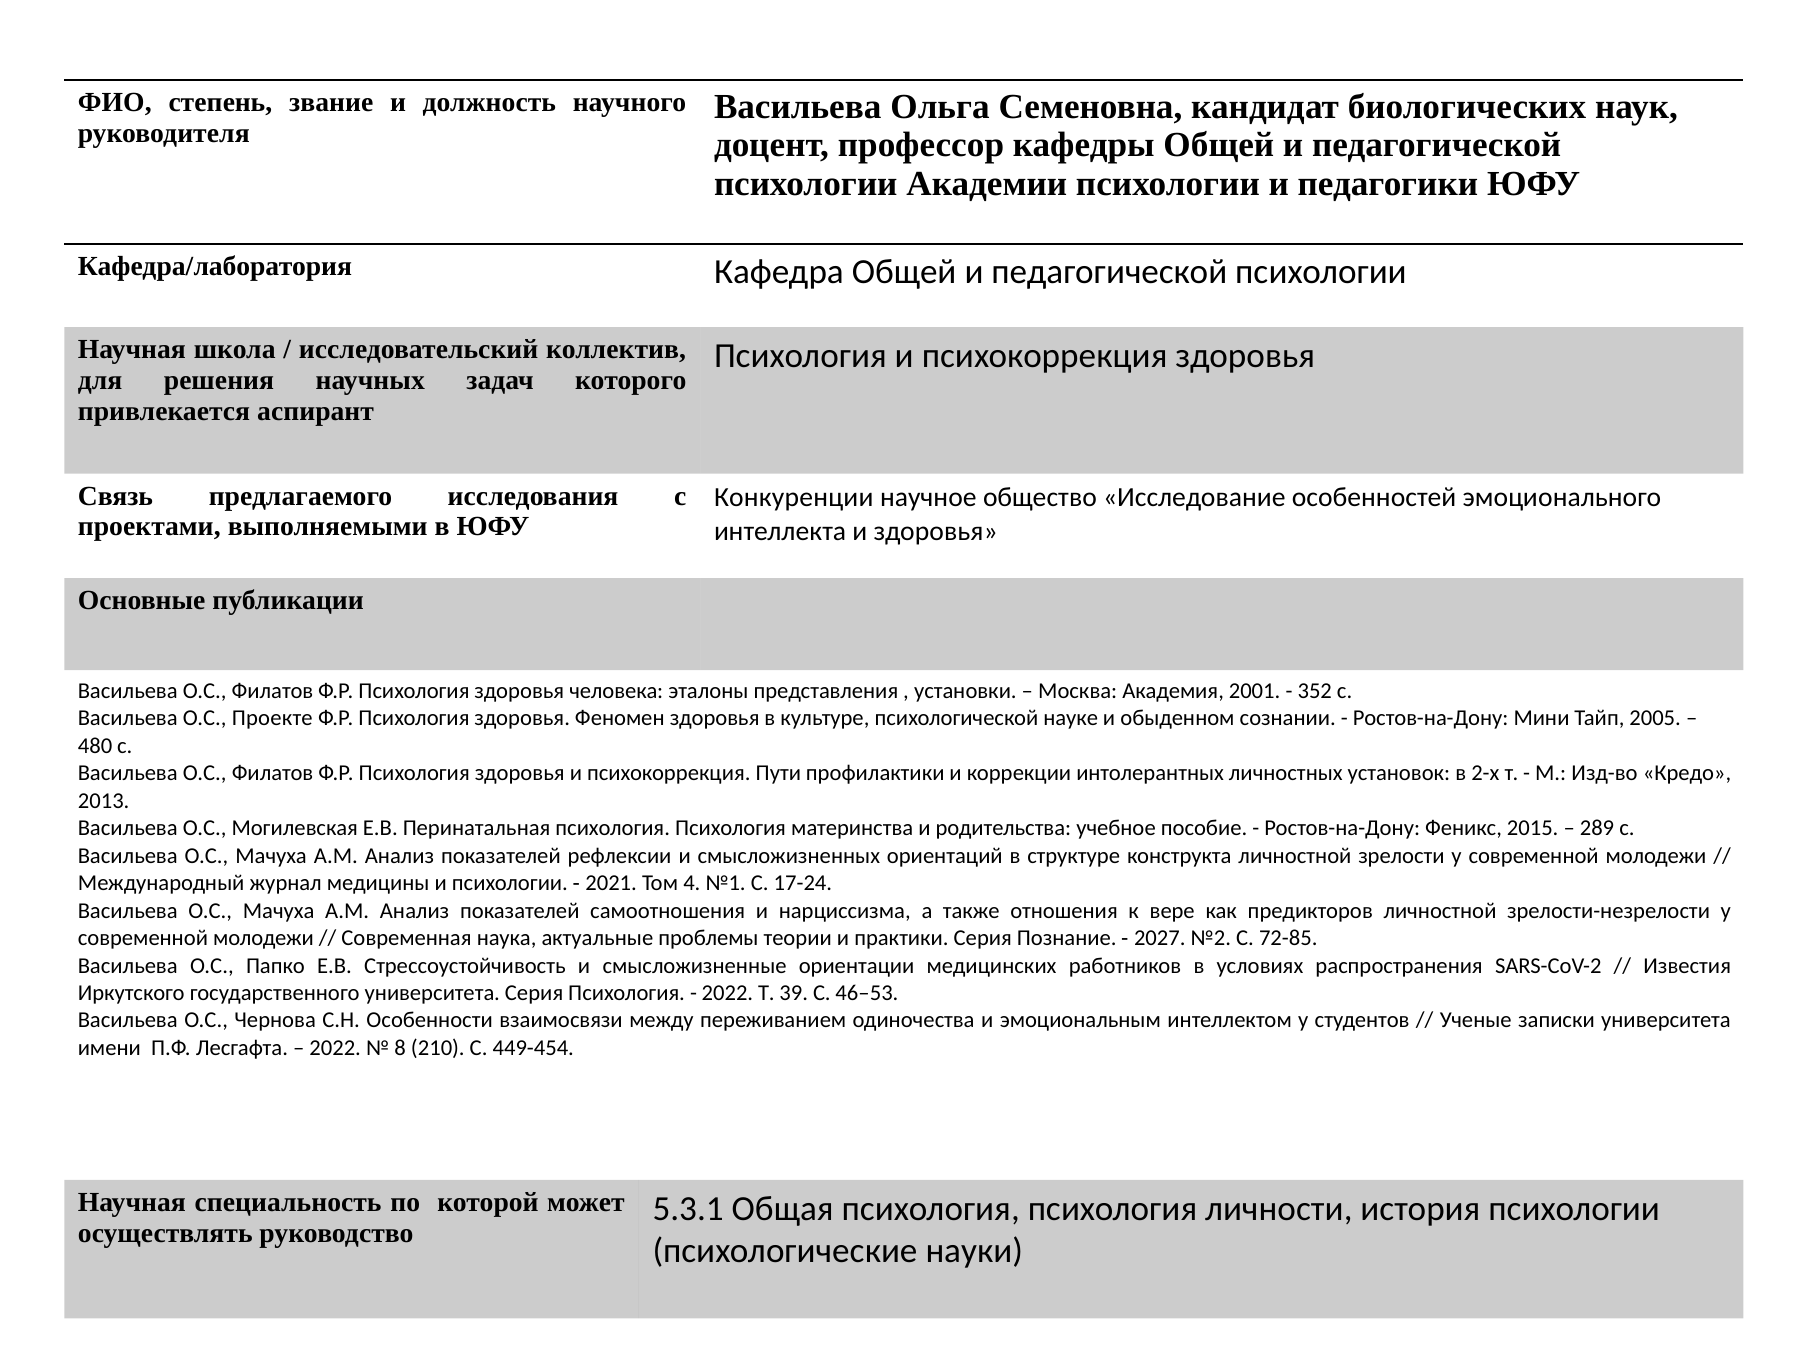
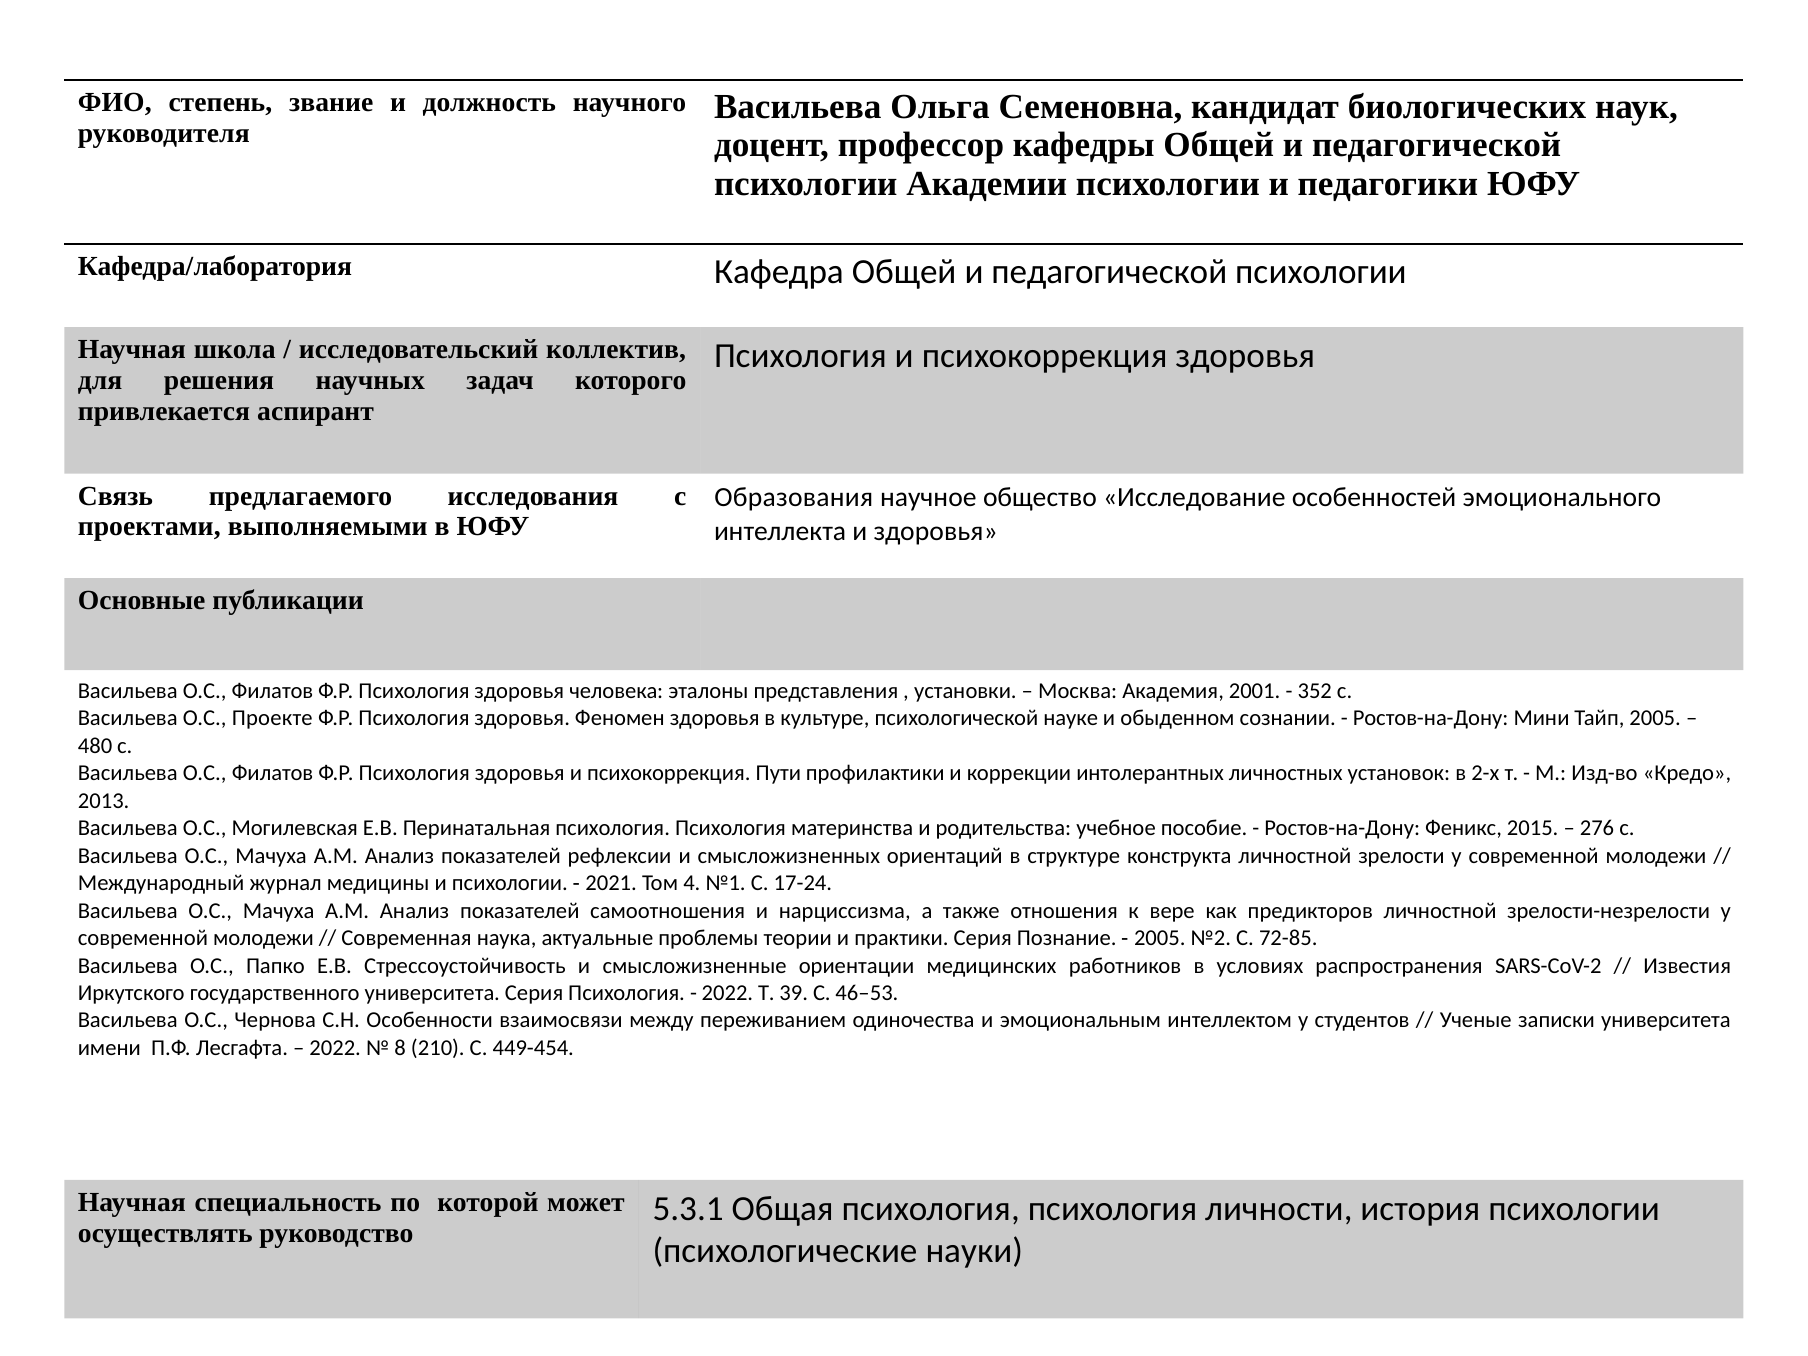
Конкуренции: Конкуренции -> Образования (794, 498)
289: 289 -> 276 (1597, 828)
Познание 2027: 2027 -> 2005 (1160, 938)
